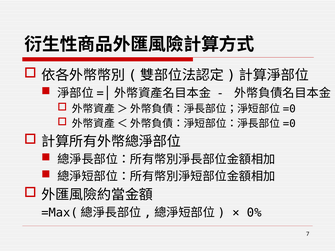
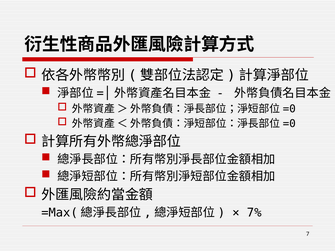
0%: 0% -> 7% (254, 213)
